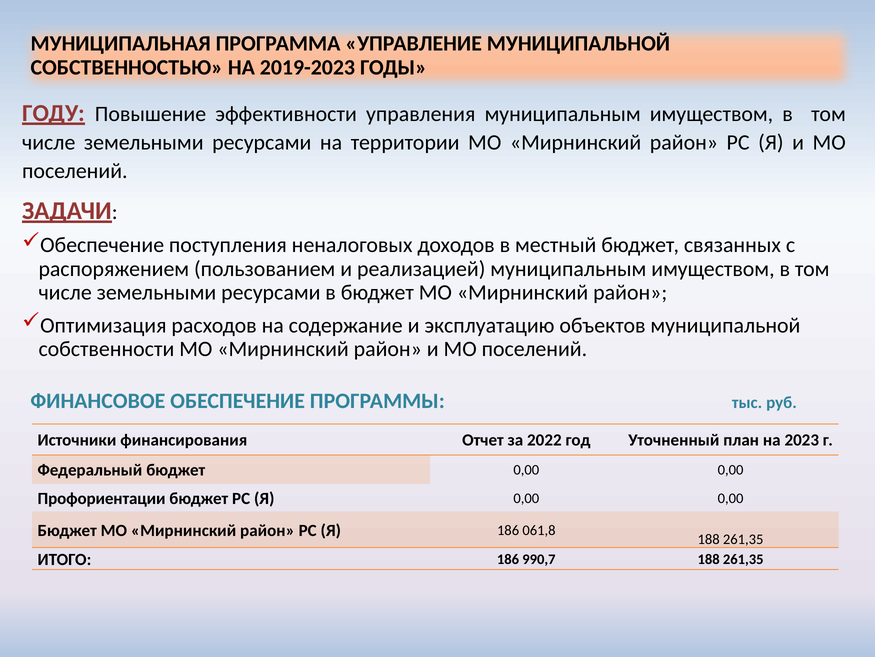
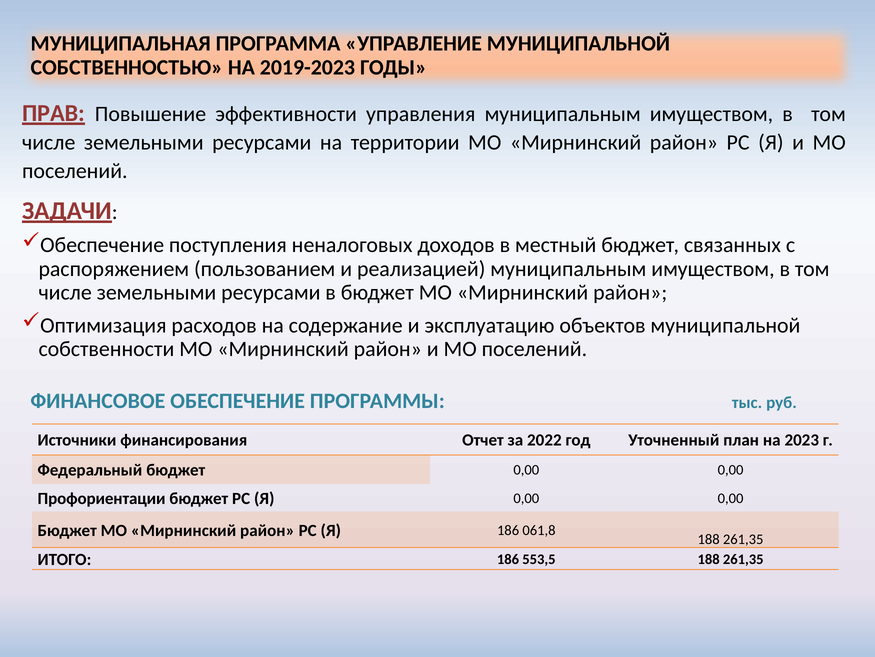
ГОДУ: ГОДУ -> ПРАВ (54, 113)
990,7: 990,7 -> 553,5 (539, 559)
